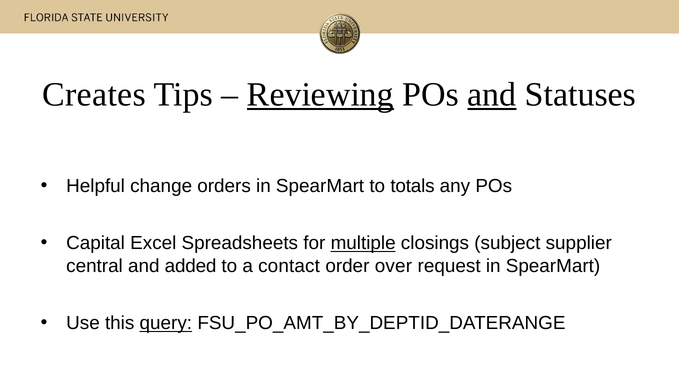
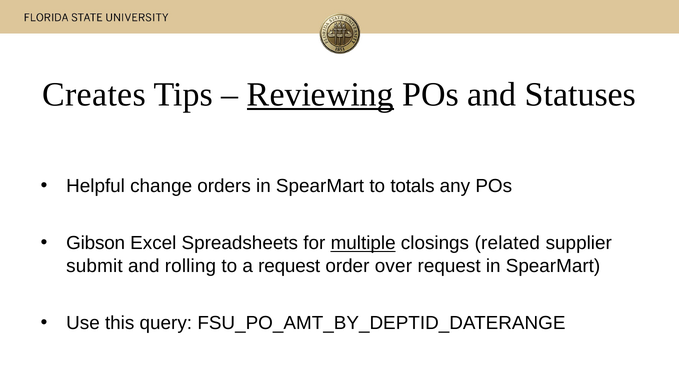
and underline: present -> none (492, 94)
Capital: Capital -> Gibson (96, 243)
subject: subject -> related (507, 243)
central: central -> submit (94, 266)
added: added -> rolling (190, 266)
a contact: contact -> request (289, 266)
query underline: present -> none (166, 323)
